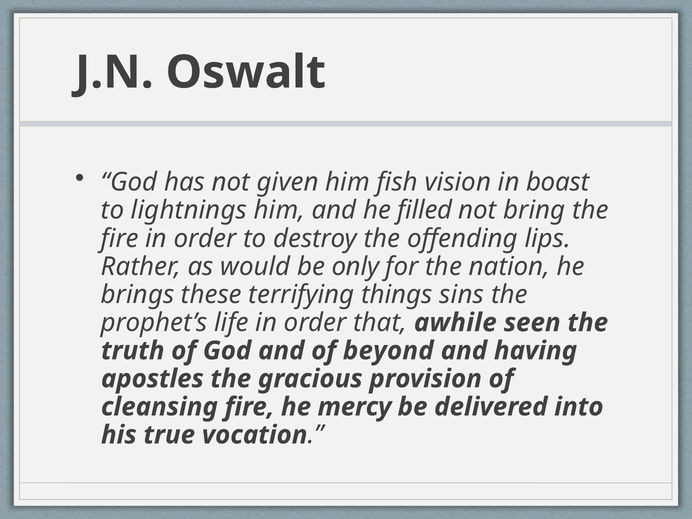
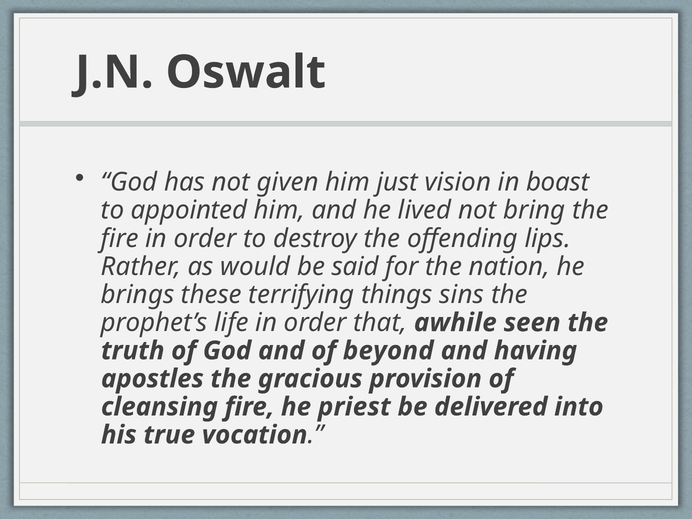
fish: fish -> just (397, 182)
lightnings: lightnings -> appointed (189, 210)
filled: filled -> lived (425, 210)
only: only -> said (355, 267)
mercy: mercy -> priest (354, 407)
